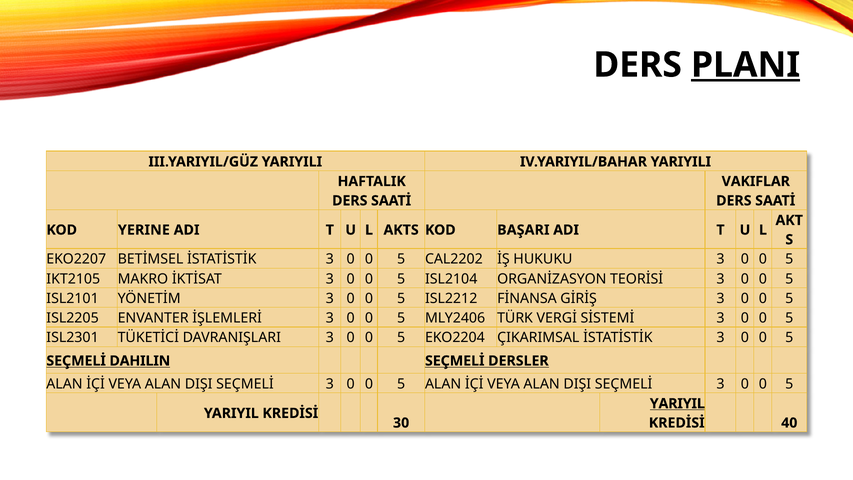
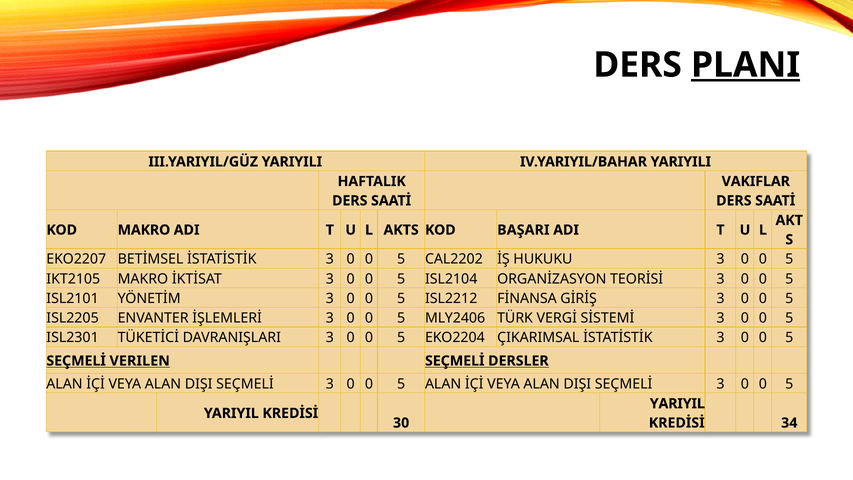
KOD YERINE: YERINE -> MAKRO (144, 230)
DAHILIN: DAHILIN -> VERILEN (140, 361)
YARIYIL underline: present -> none (677, 403)
40: 40 -> 34 (789, 423)
